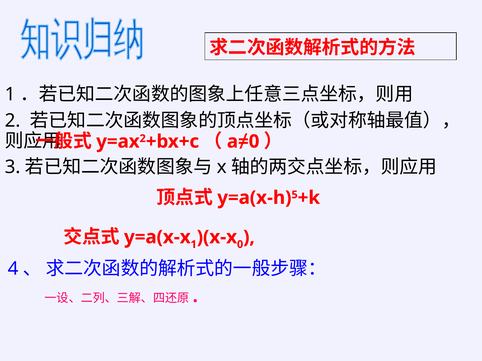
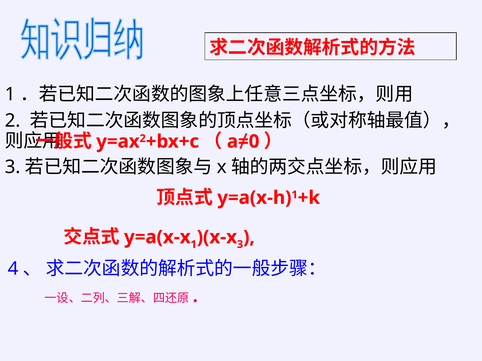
5: 5 -> 1 (295, 195)
0: 0 -> 3 (240, 245)
